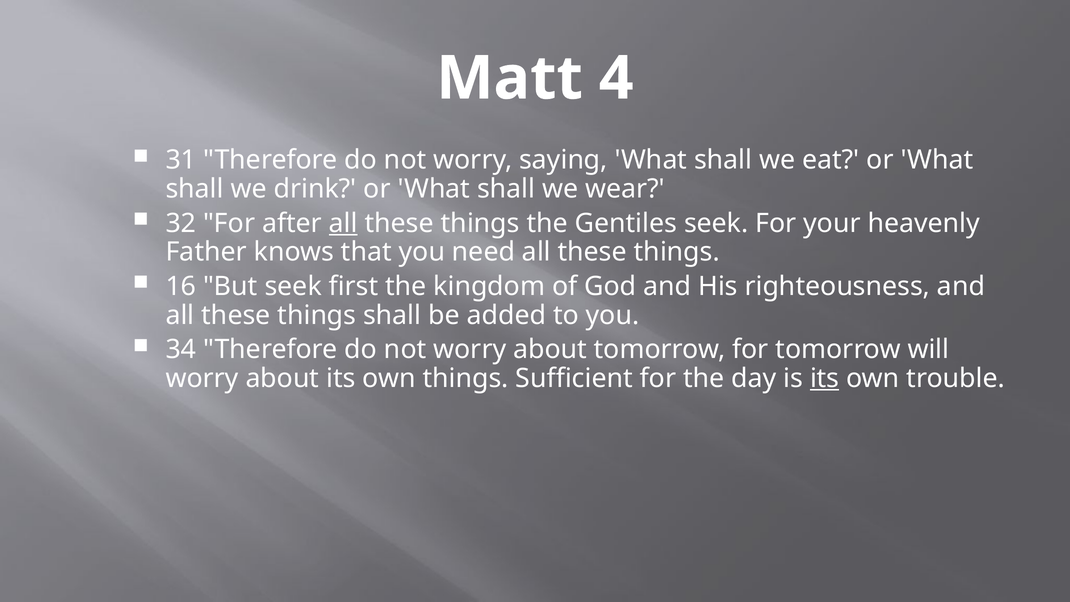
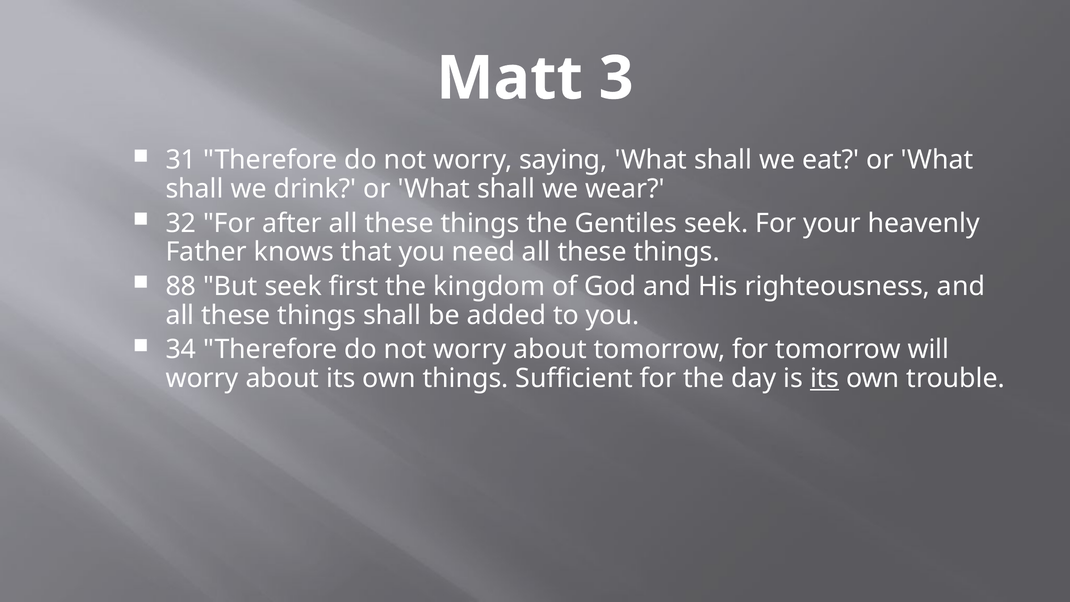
4: 4 -> 3 (616, 78)
all underline: present -> none (343, 223)
16: 16 -> 88 (181, 286)
